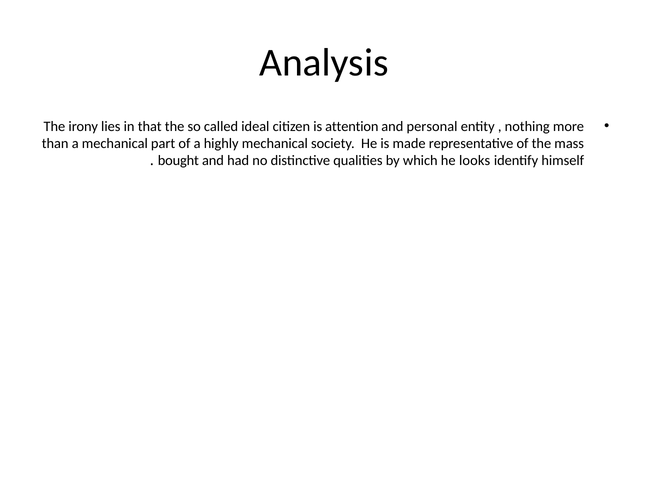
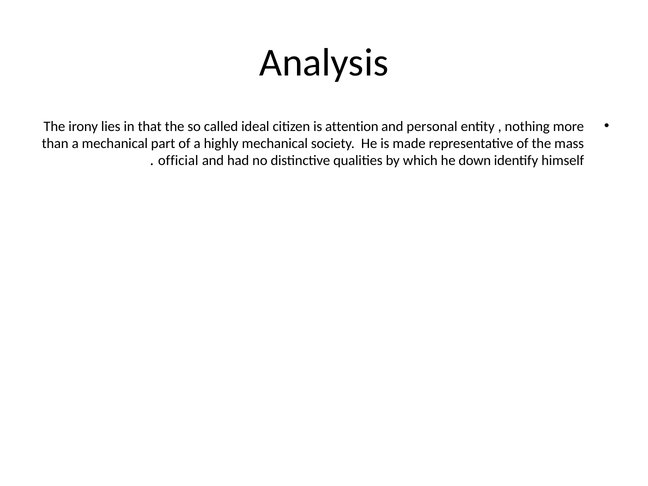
bought: bought -> official (178, 161)
looks: looks -> down (475, 161)
